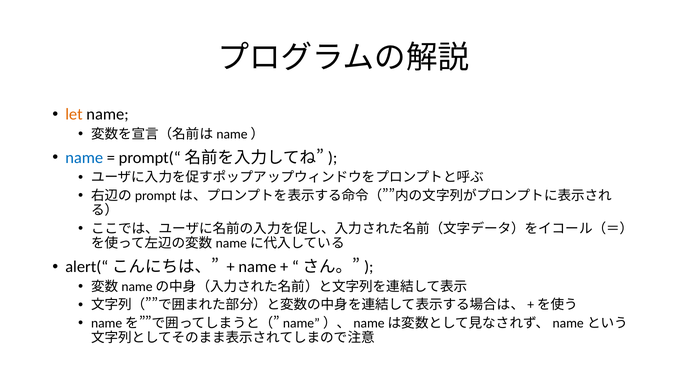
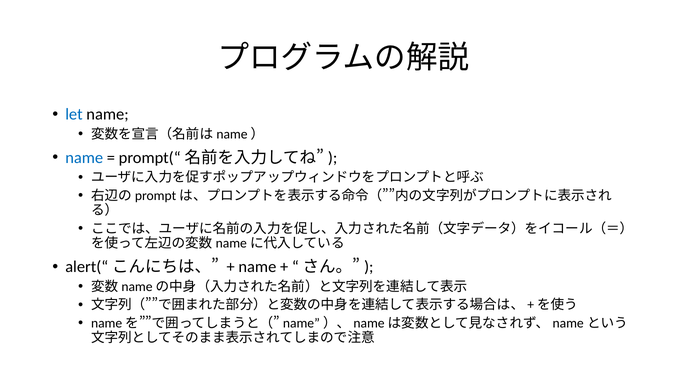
let colour: orange -> blue (74, 114)
